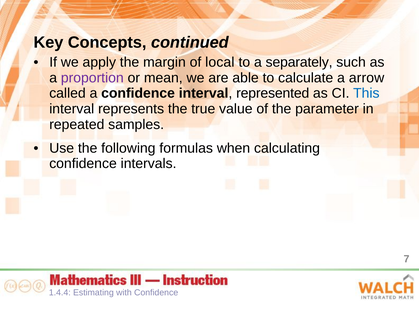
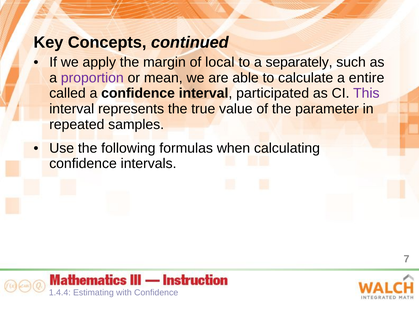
arrow: arrow -> entire (367, 78)
represented: represented -> participated (273, 93)
This colour: blue -> purple (366, 93)
